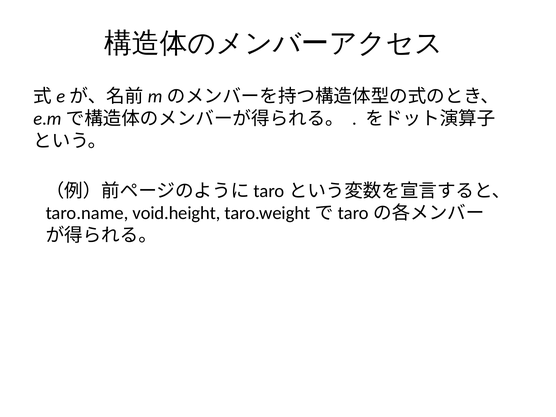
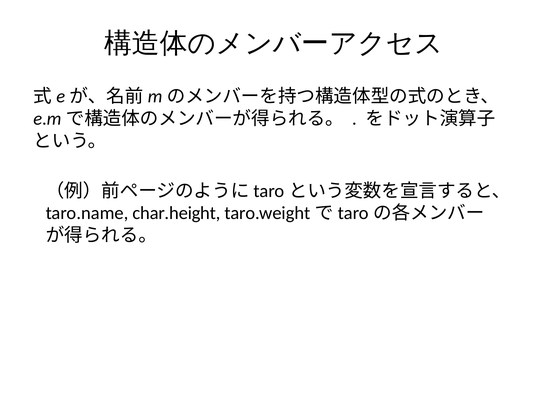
void.height: void.height -> char.height (176, 213)
